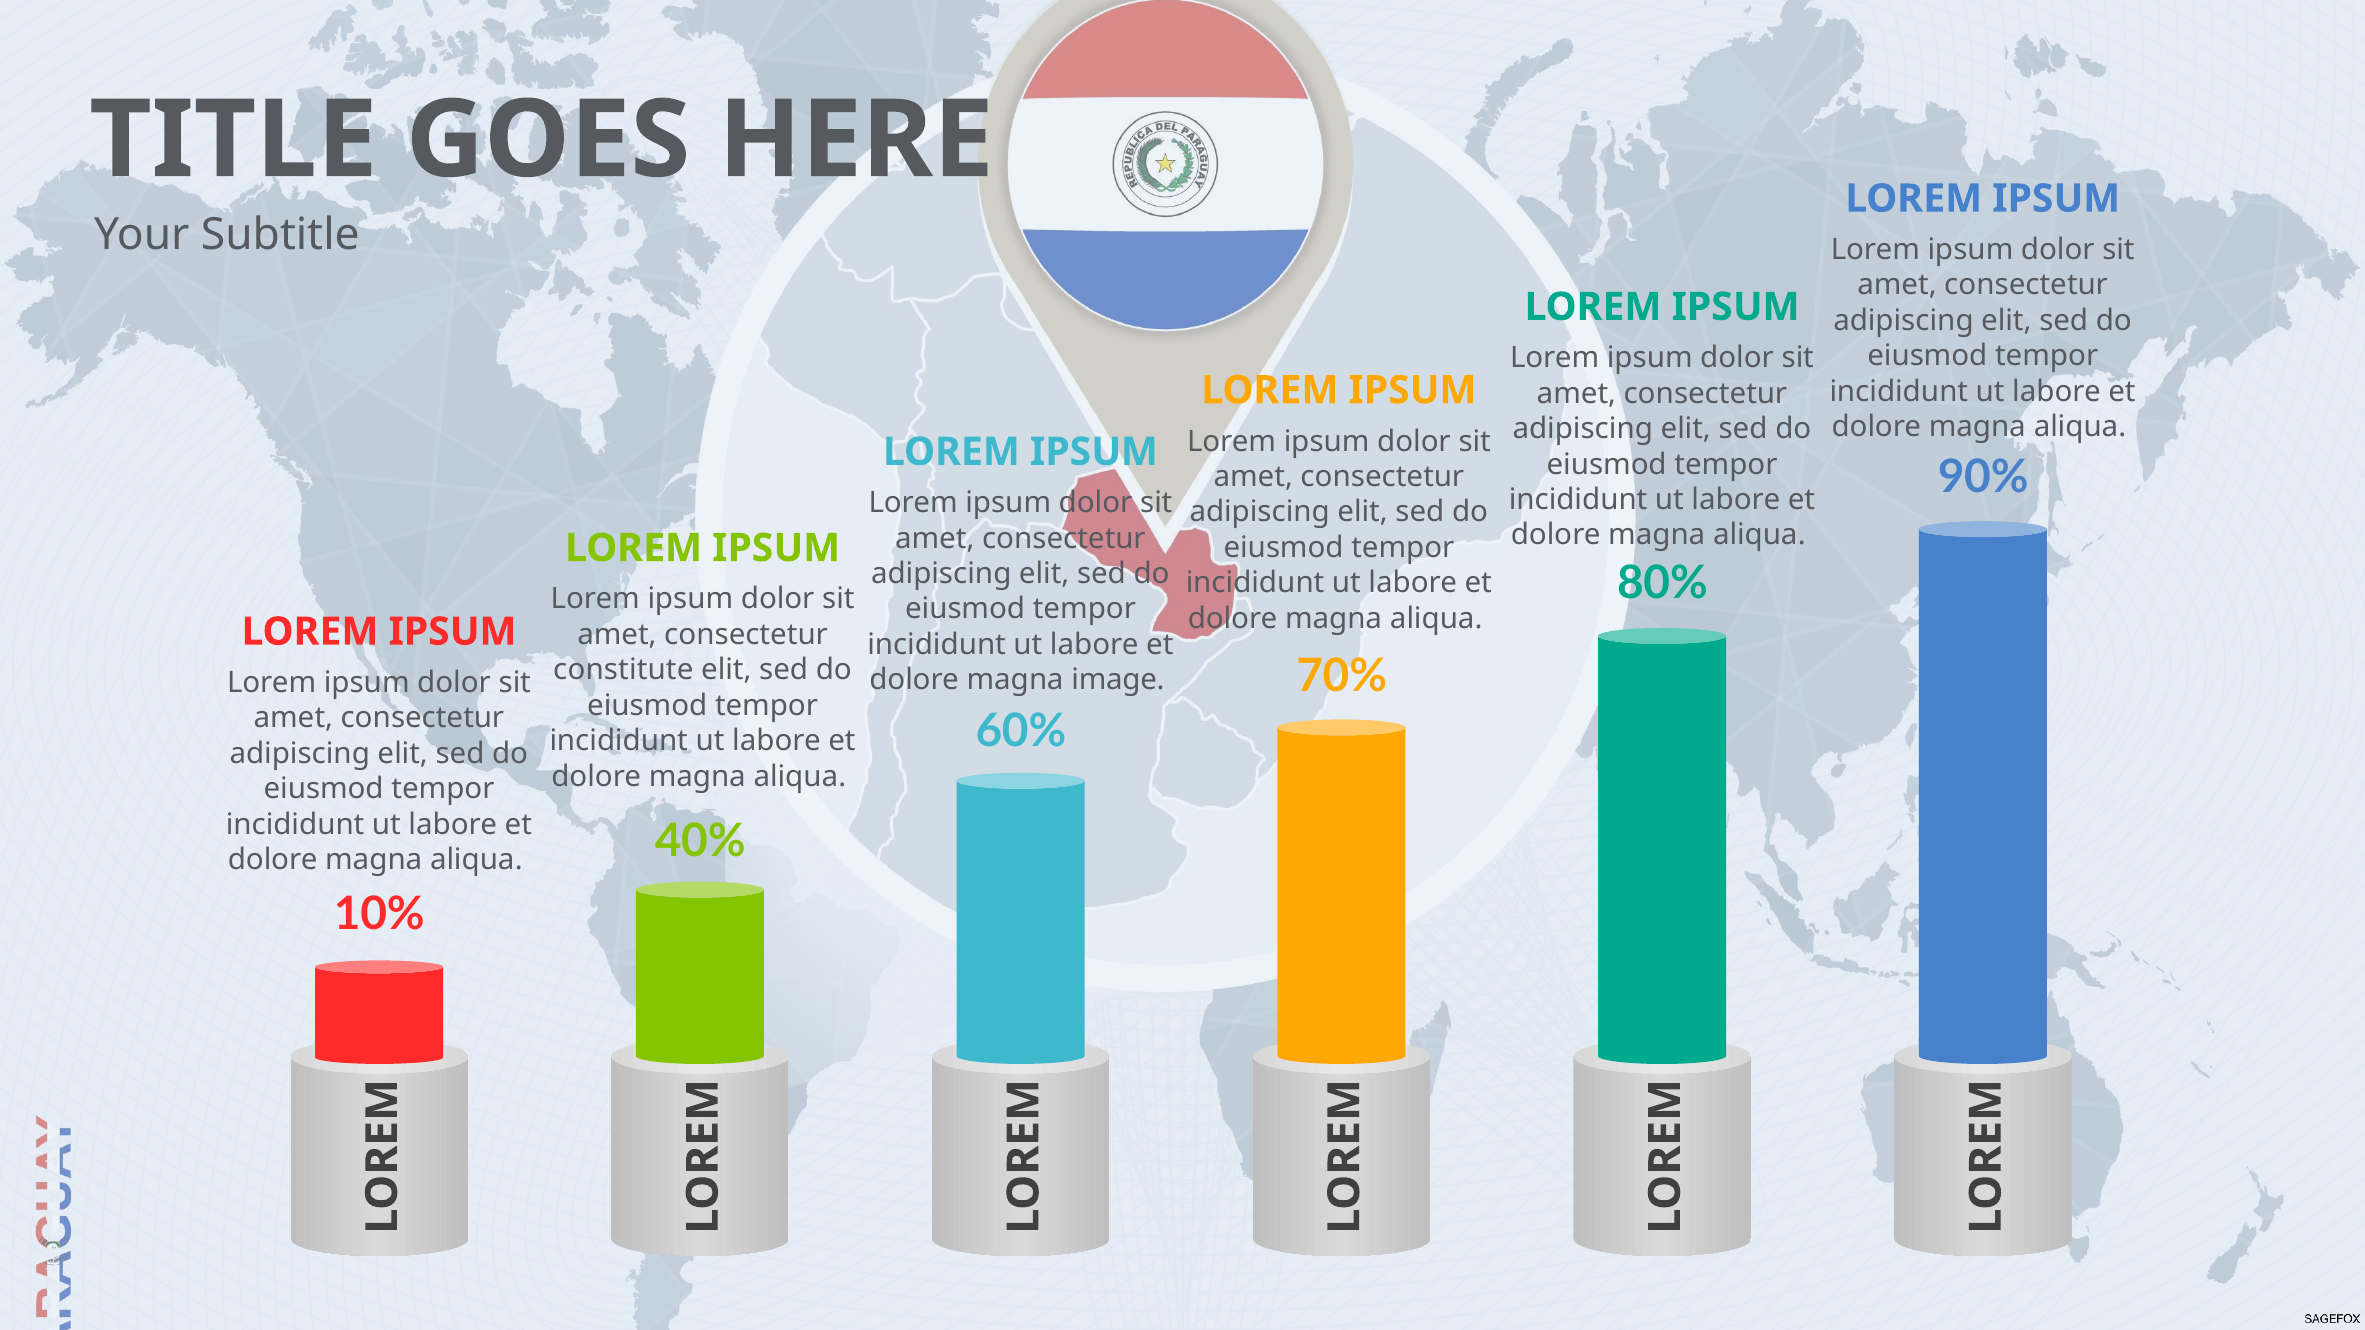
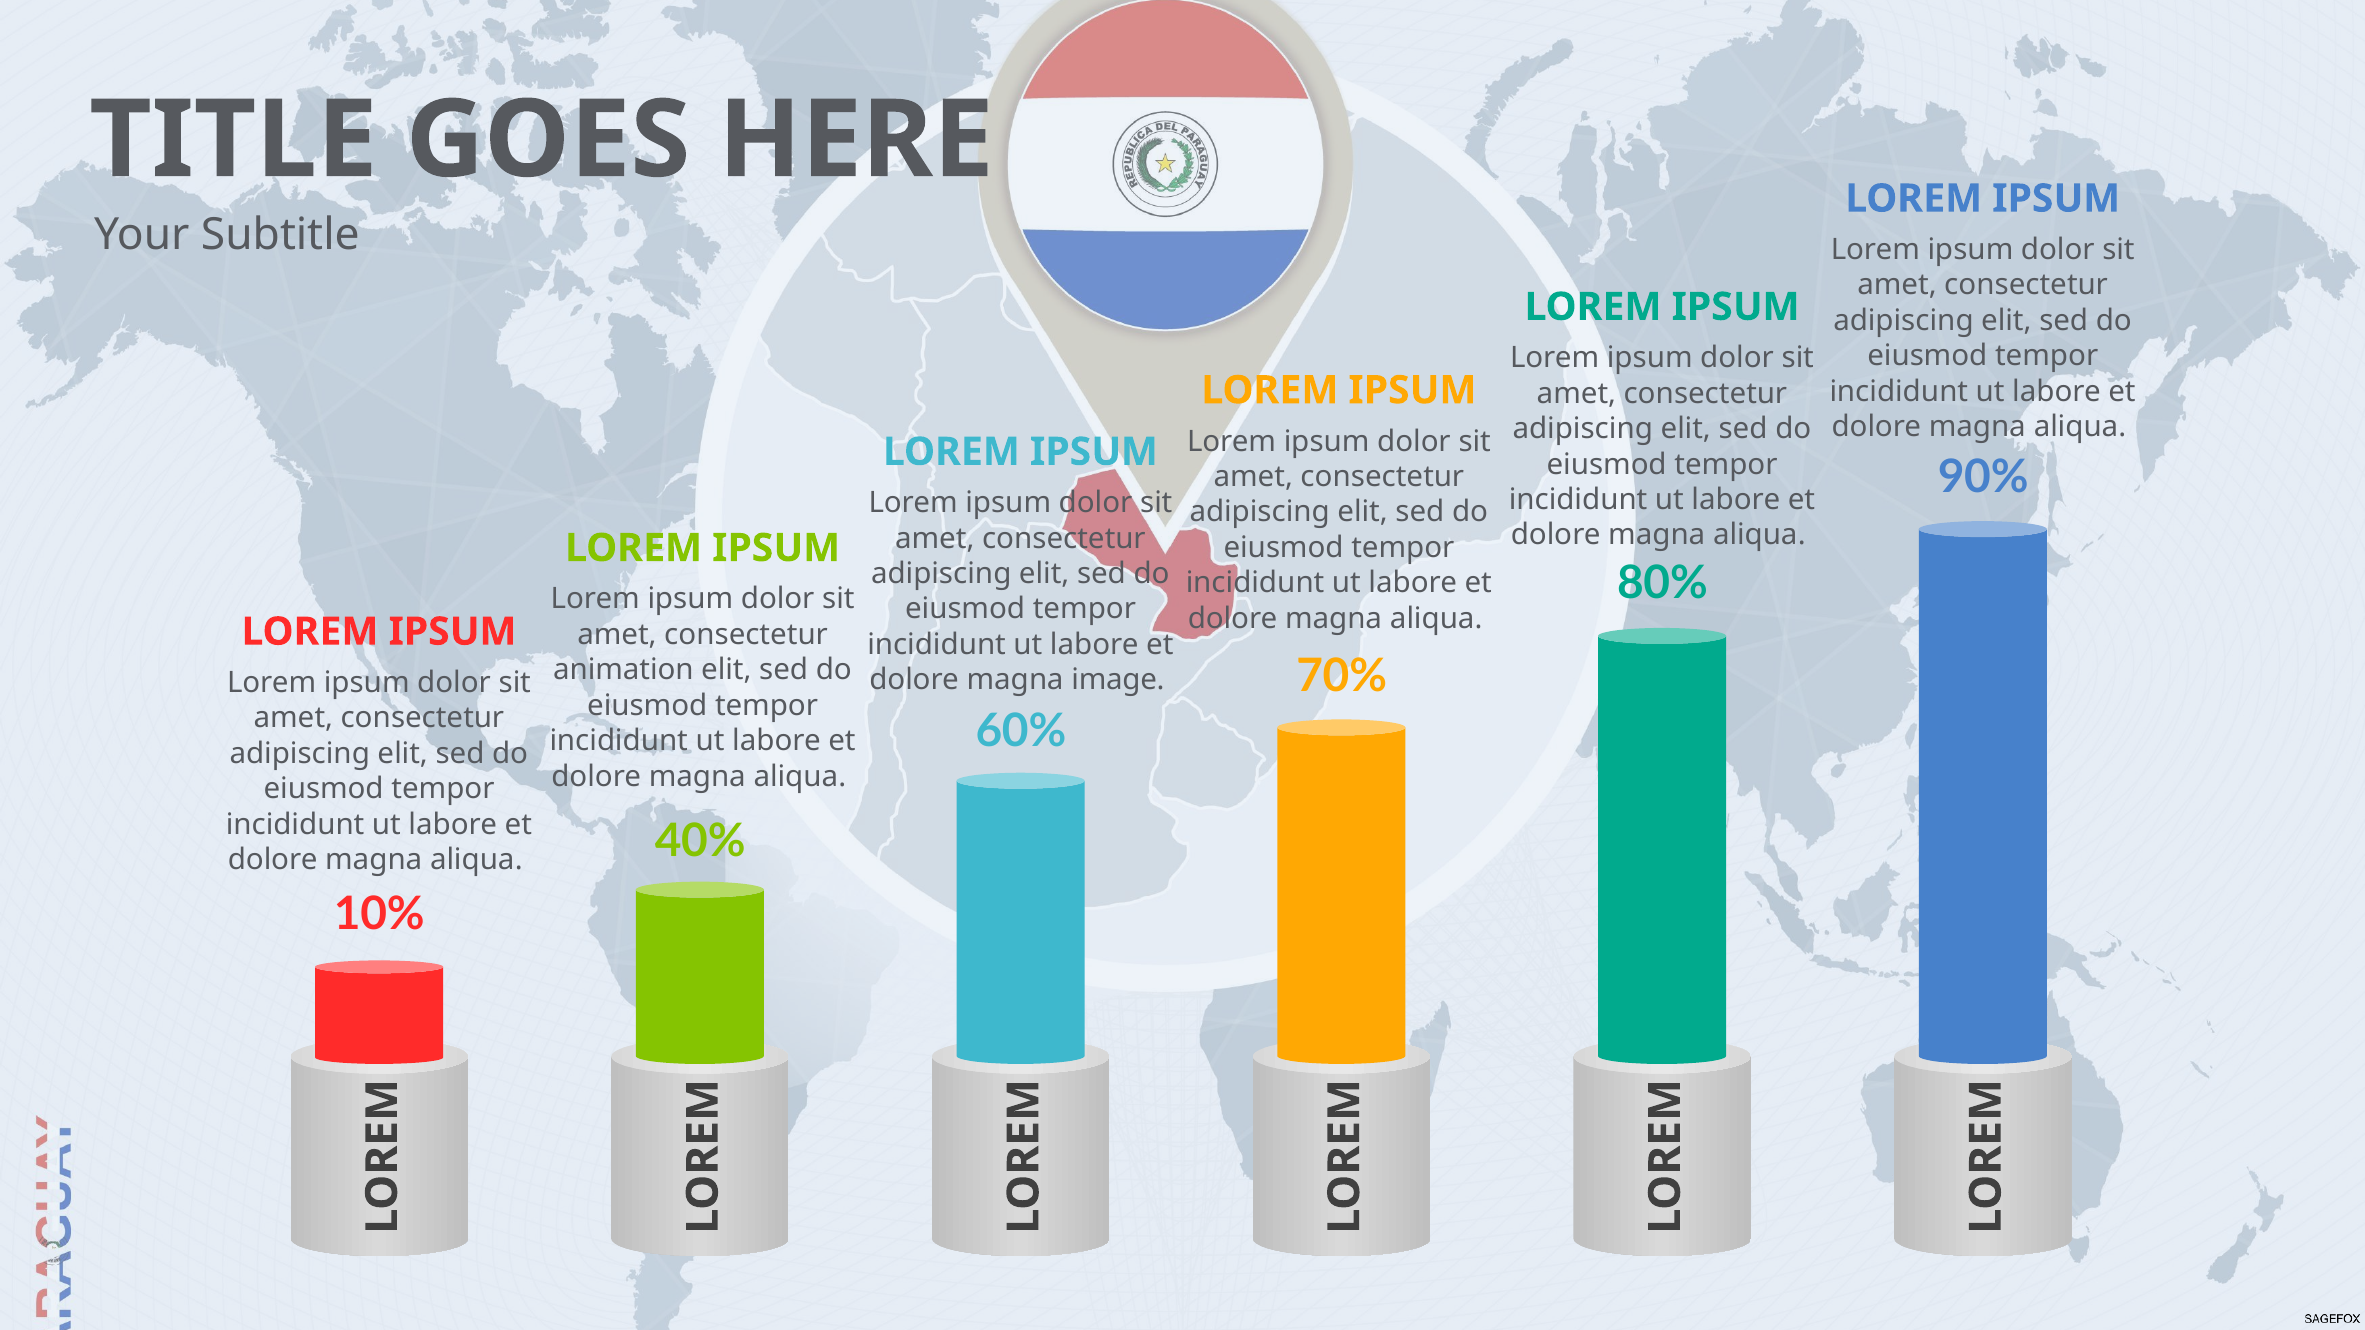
constitute: constitute -> animation (623, 670)
